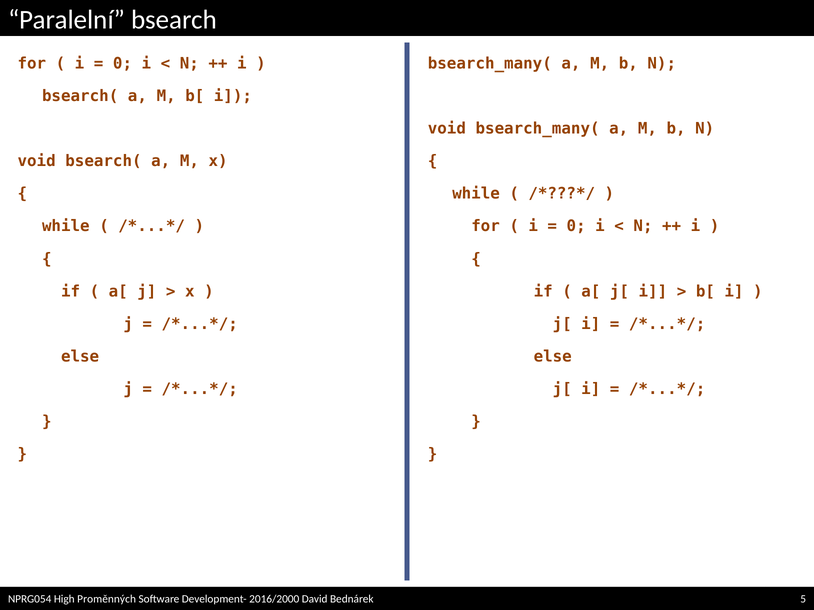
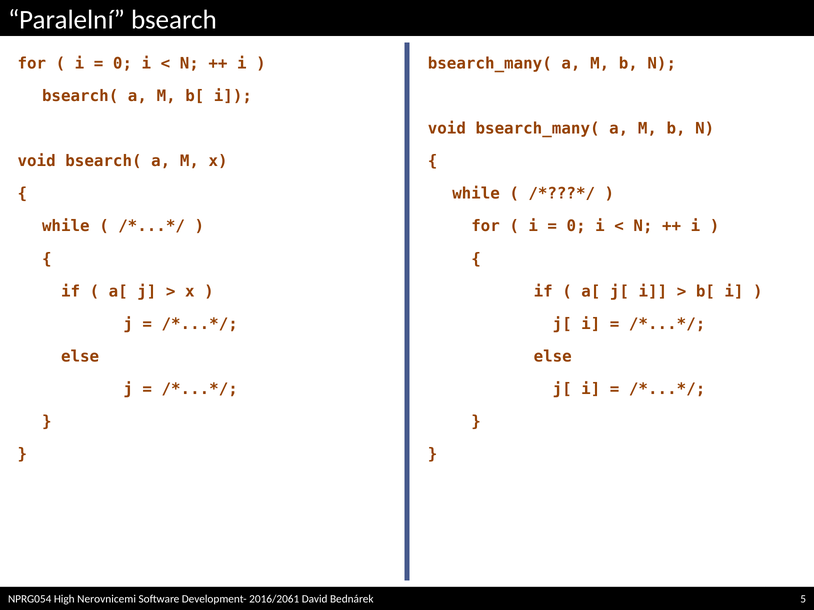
Proměnných: Proměnných -> Nerovnicemi (107, 600)
2016/2000: 2016/2000 -> 2016/2061 (274, 600)
